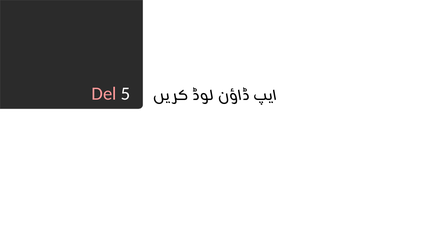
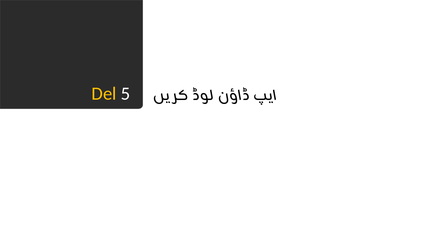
Del colour: pink -> yellow (104, 94)
